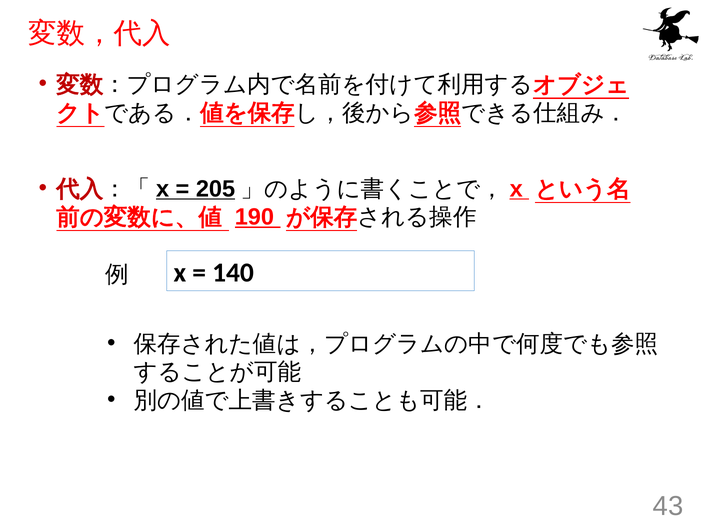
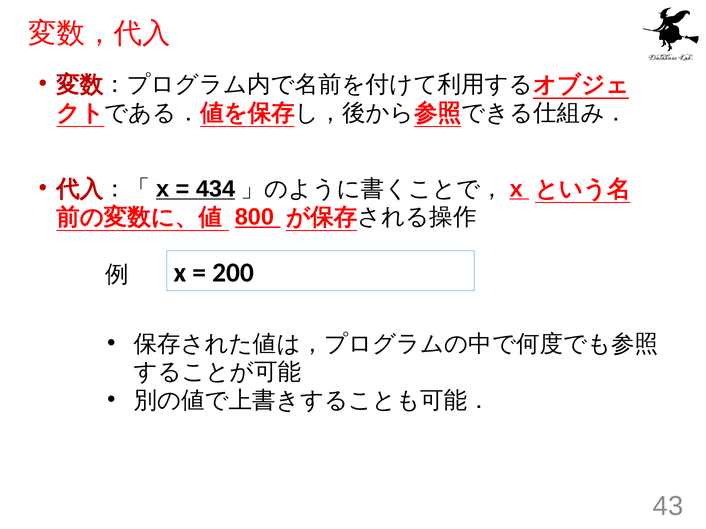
205: 205 -> 434 (216, 189)
190: 190 -> 800 (254, 217)
140: 140 -> 200 (233, 273)
